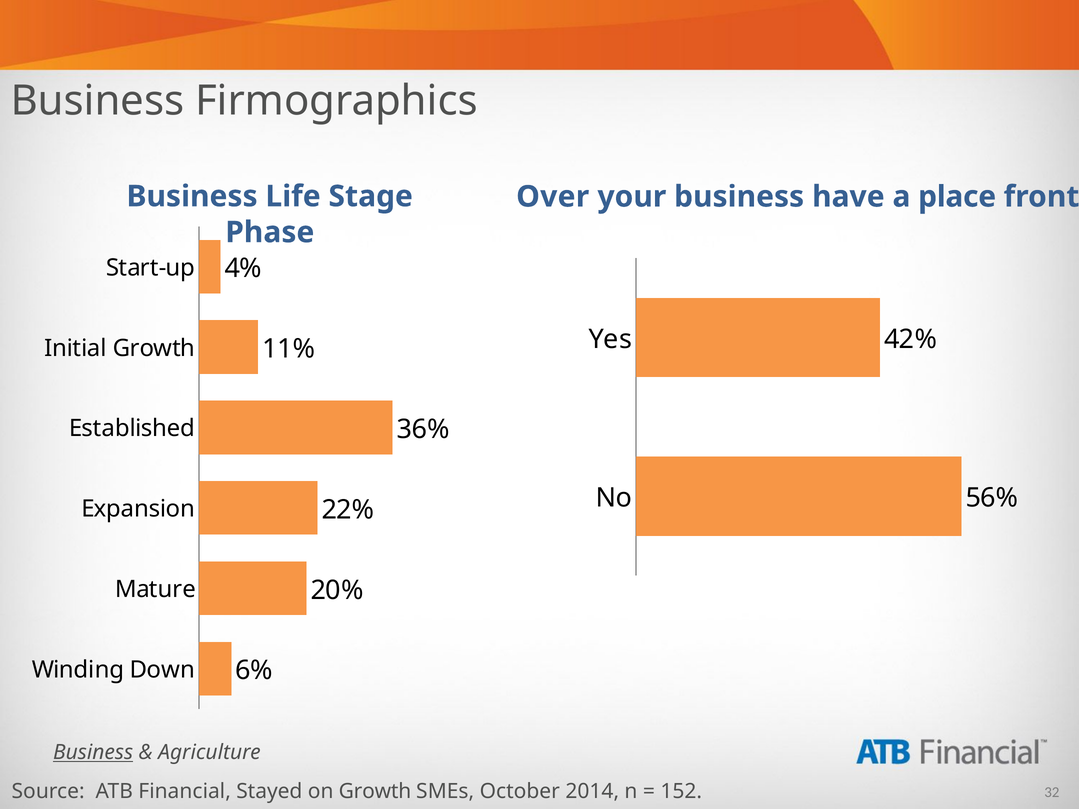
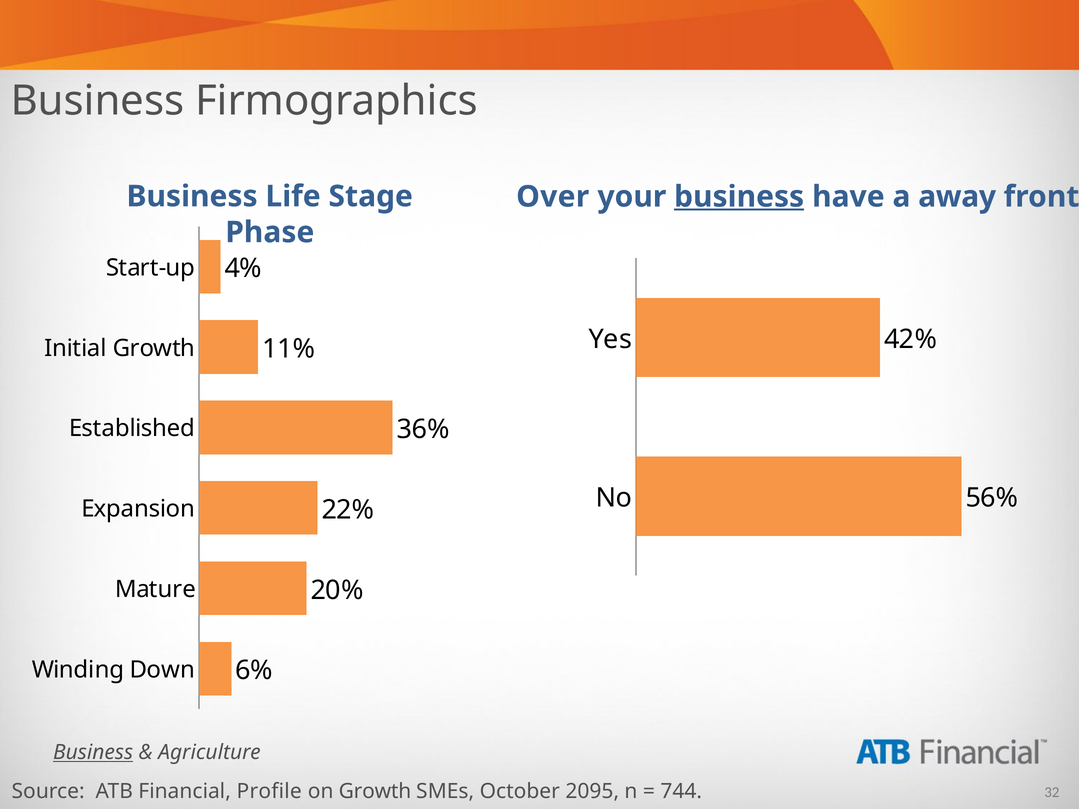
business underline: none -> present (739, 197)
place: place -> away (957, 197)
Stayed: Stayed -> Profile (269, 792)
2014: 2014 -> 2095 (592, 792)
152: 152 -> 744 (681, 792)
